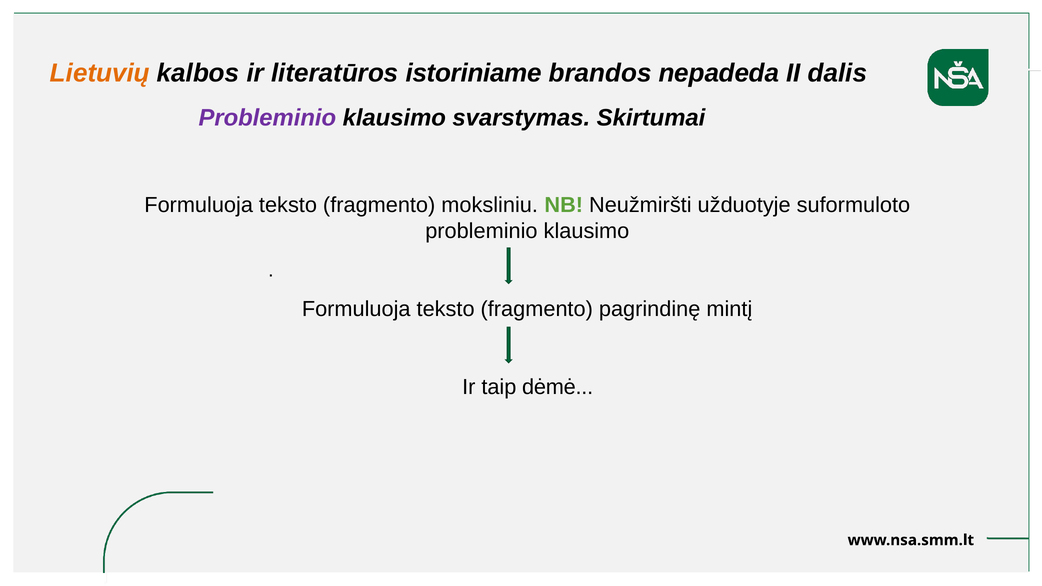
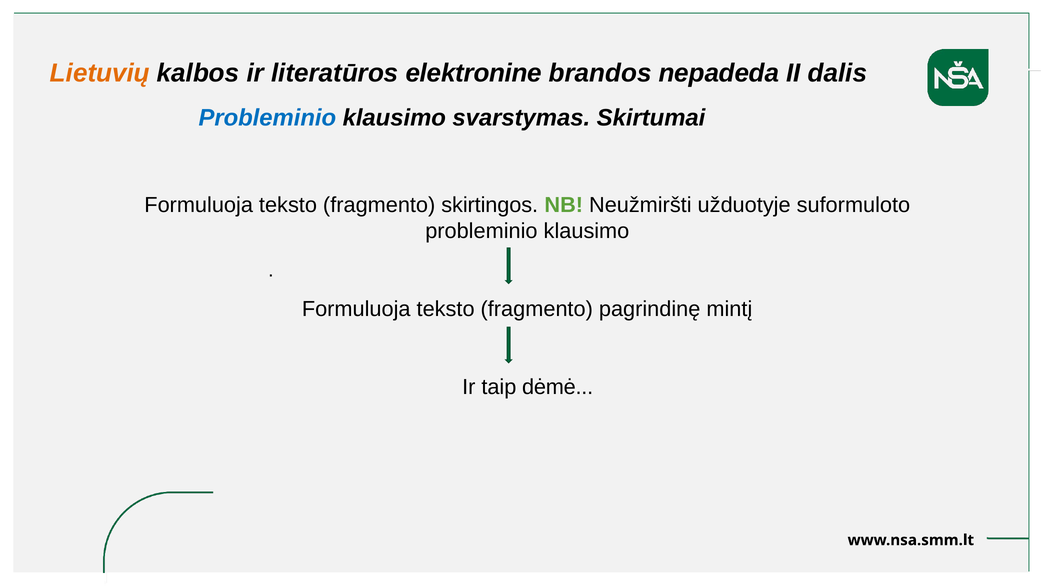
istoriniame: istoriniame -> elektronine (474, 73)
Probleminio colour: purple -> blue (267, 118)
moksliniu: moksliniu -> skirtingos (490, 205)
